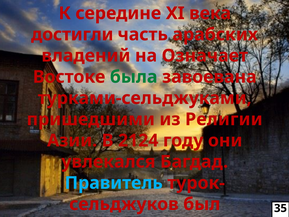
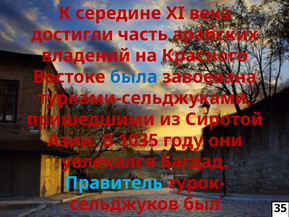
Означает: Означает -> Красного (205, 56)
была colour: green -> blue (134, 77)
Религии: Религии -> Сиротой (224, 119)
2124: 2124 -> 1035 (138, 140)
